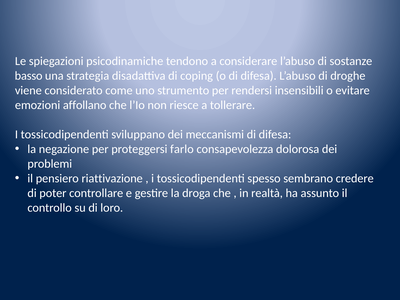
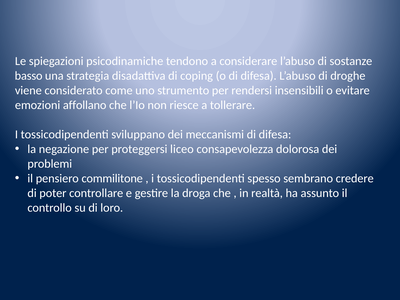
farlo: farlo -> liceo (182, 149)
riattivazione: riattivazione -> commilitone (112, 178)
